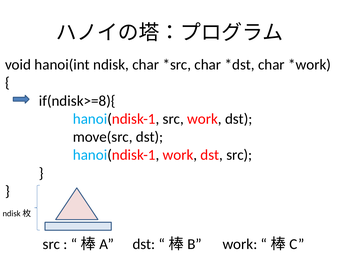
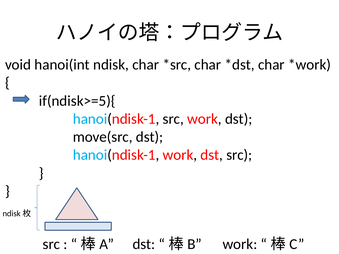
if(ndisk>=8){: if(ndisk>=8){ -> if(ndisk>=5){ (77, 101)
